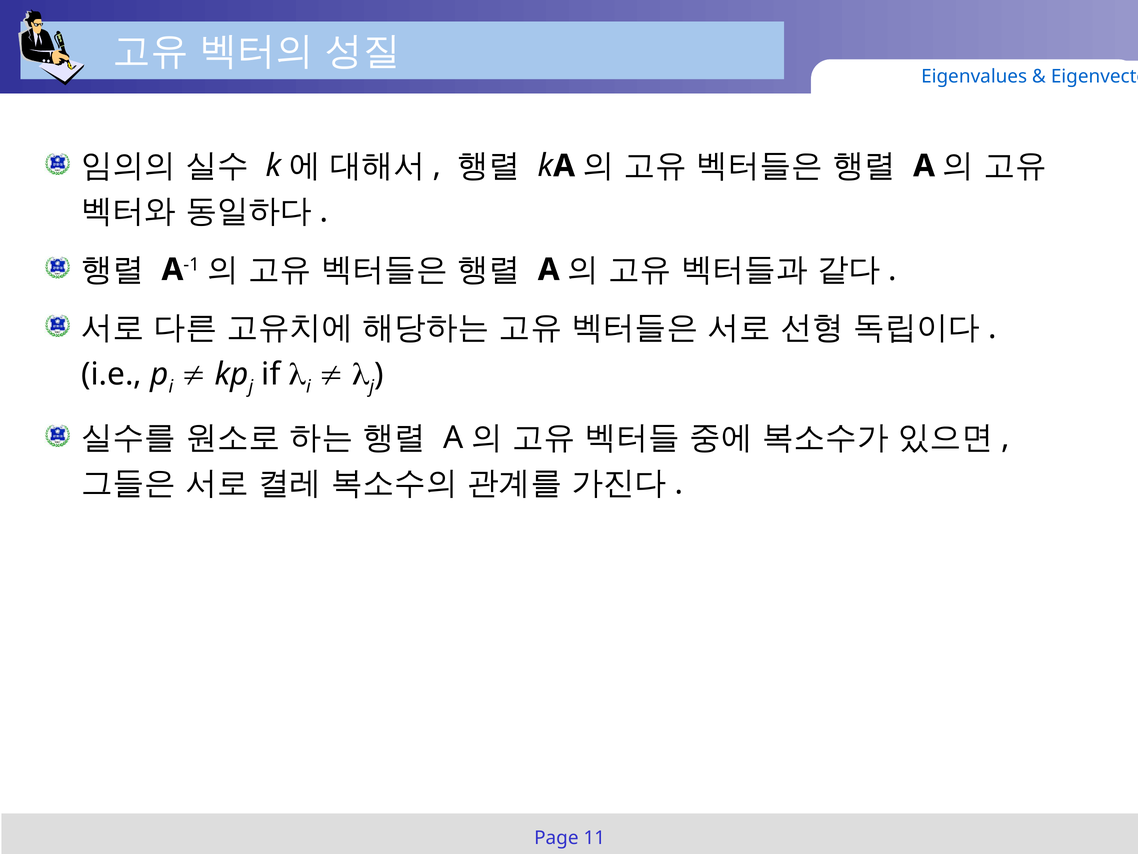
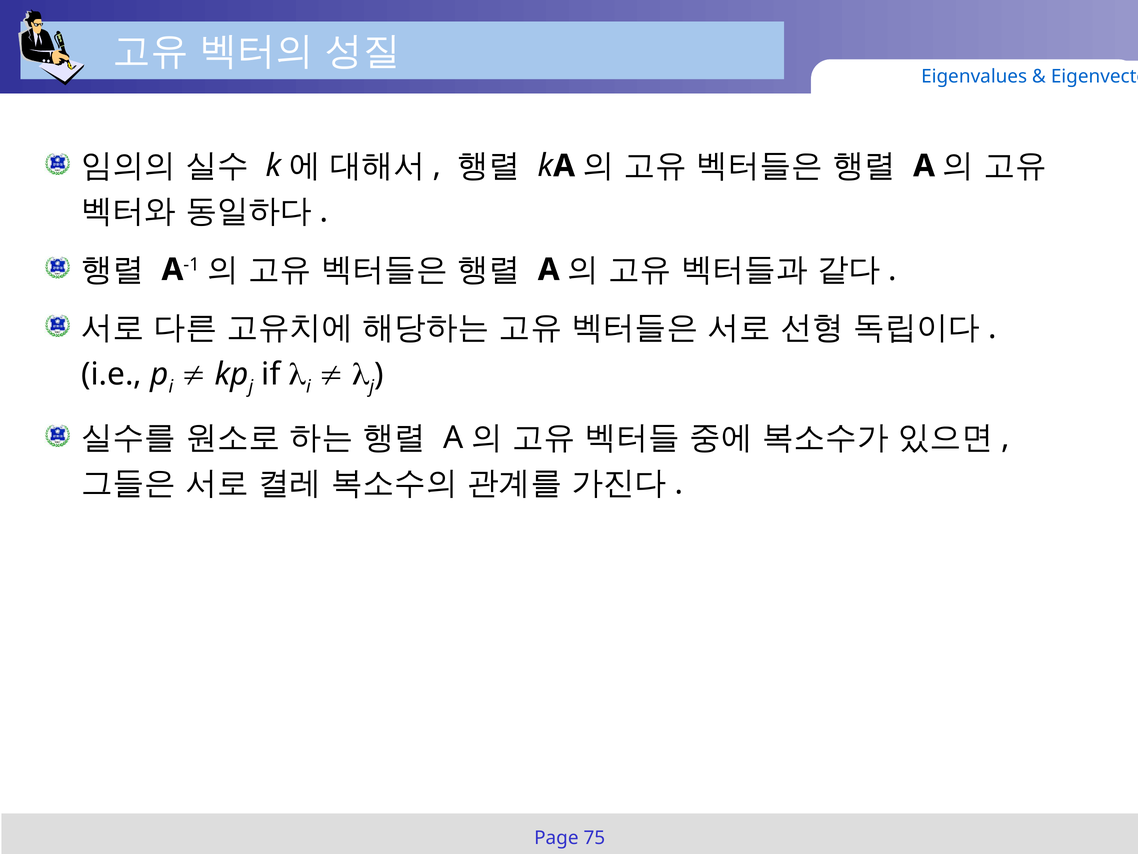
11: 11 -> 75 (594, 838)
